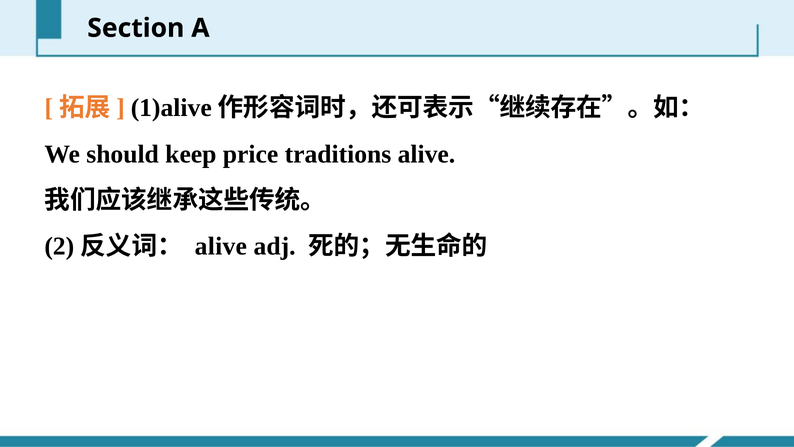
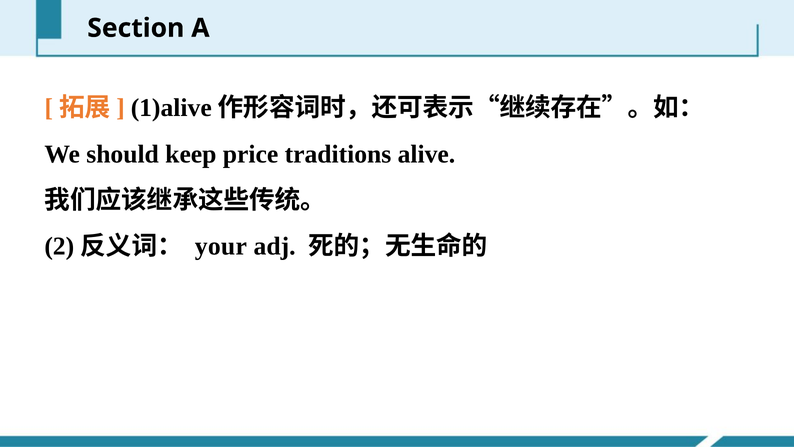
alive: alive -> your (221, 246)
